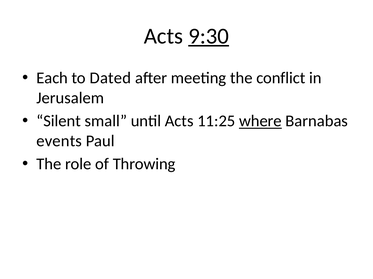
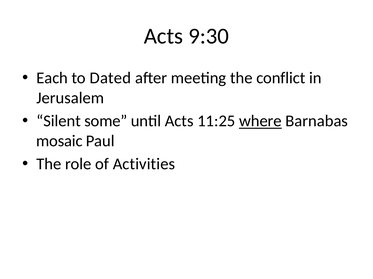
9:30 underline: present -> none (209, 36)
small: small -> some (106, 121)
events: events -> mosaic (59, 141)
Throwing: Throwing -> Activities (144, 164)
